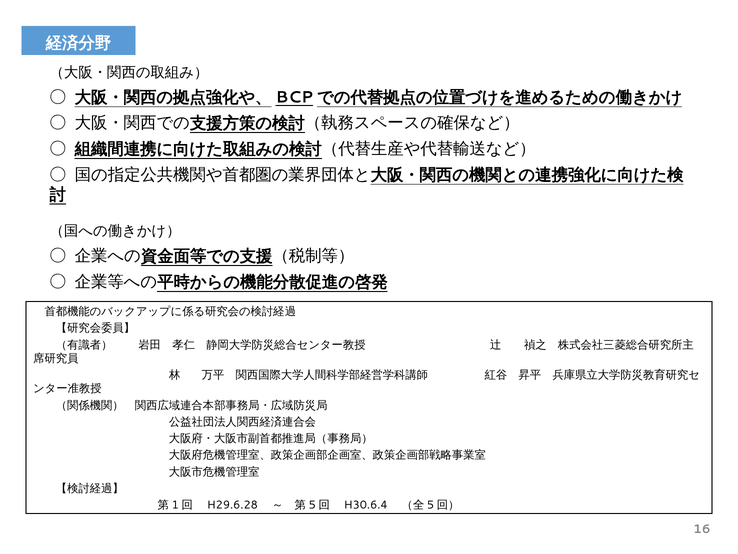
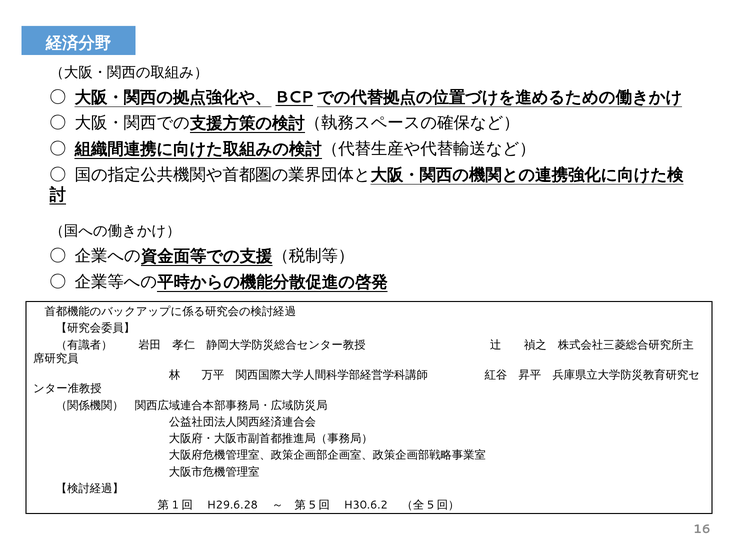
H30.6.4: H30.6.4 -> H30.6.2 (366, 505)
